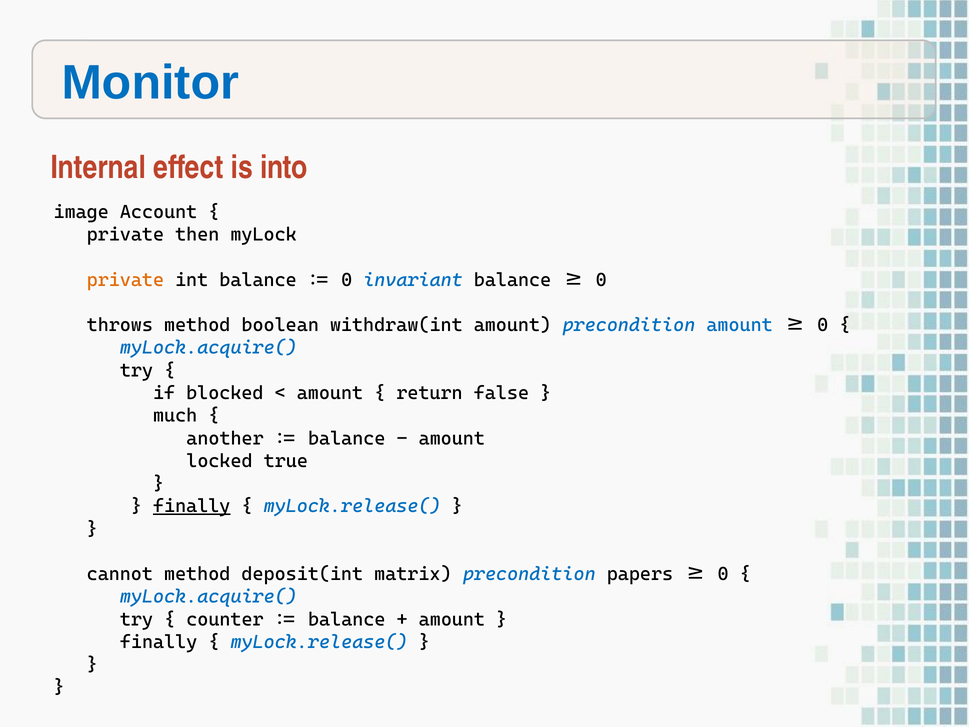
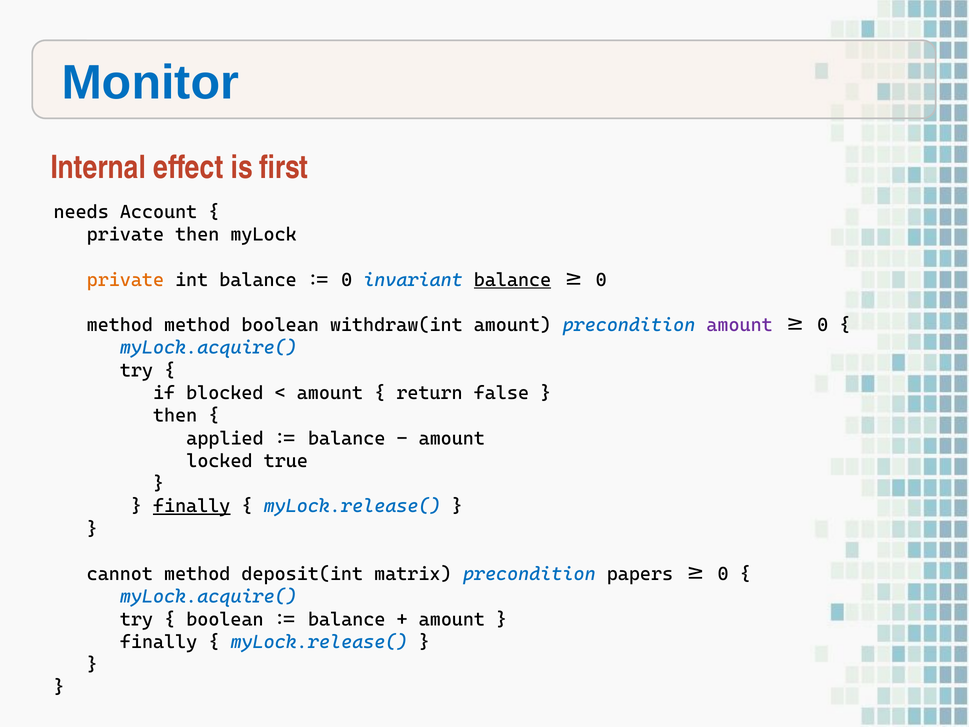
into: into -> first (284, 168)
image: image -> needs (81, 212)
balance underline: none -> present (513, 280)
throws: throws -> method (120, 325)
amount colour: blue -> purple (740, 325)
much: much -> then (175, 416)
another: another -> applied (225, 438)
counter: counter -> boolean (225, 619)
